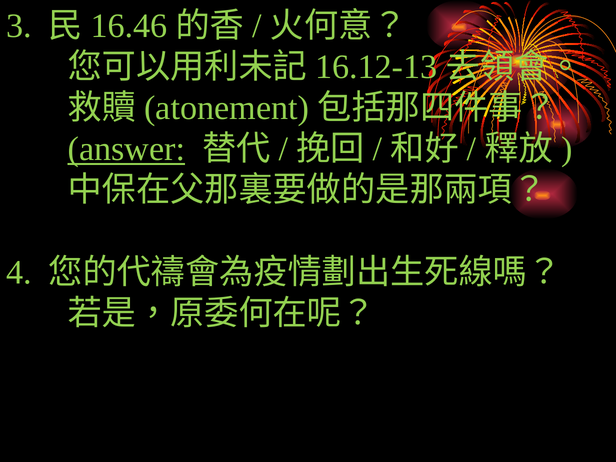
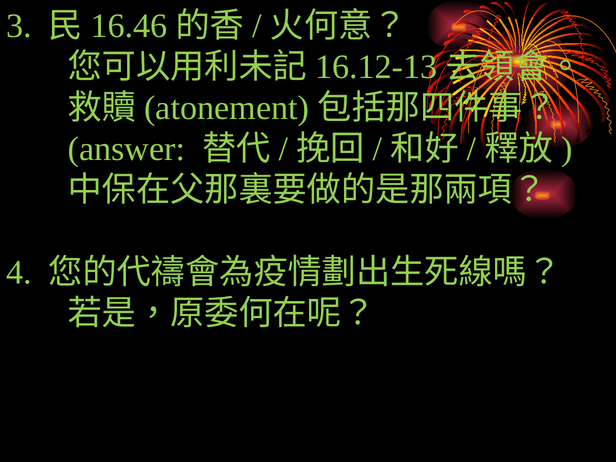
answer underline: present -> none (126, 149)
